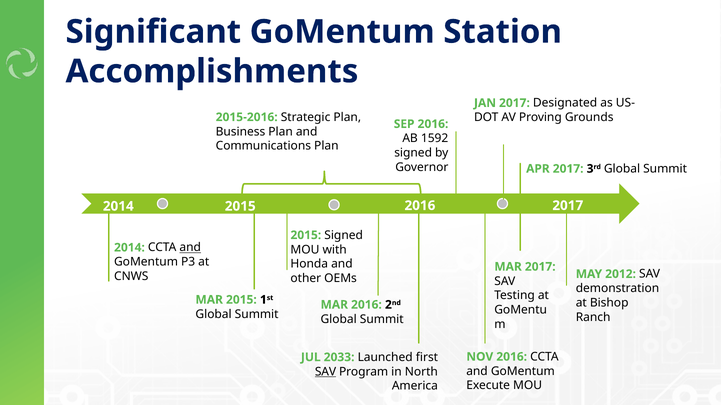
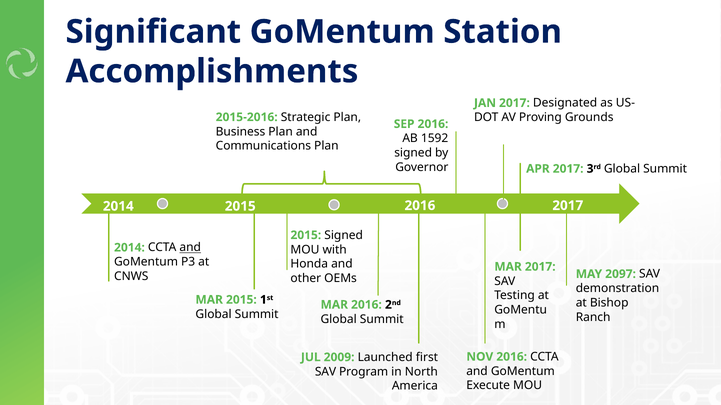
2012: 2012 -> 2097 (621, 274)
2033: 2033 -> 2009 (339, 358)
SAV underline: present -> none (325, 372)
